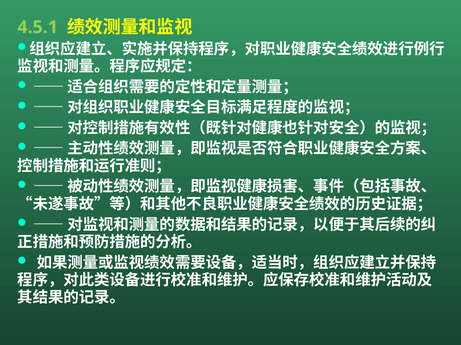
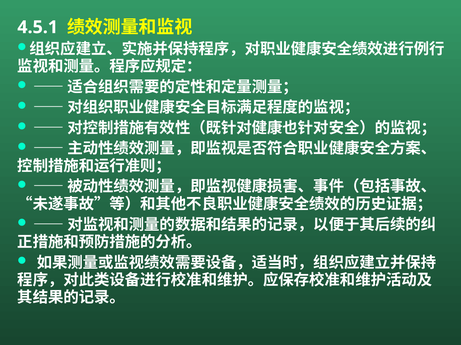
4.5.1 colour: light green -> white (38, 27)
